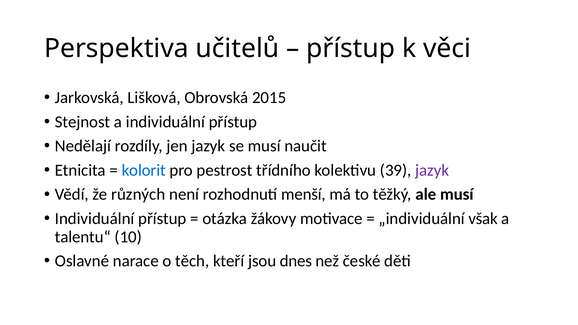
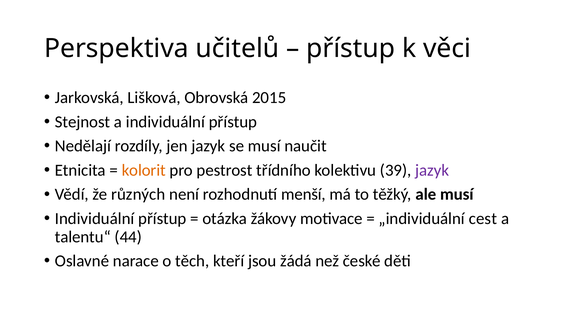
kolorit colour: blue -> orange (144, 170)
však: však -> cest (483, 219)
10: 10 -> 44 (128, 237)
dnes: dnes -> žádá (296, 261)
